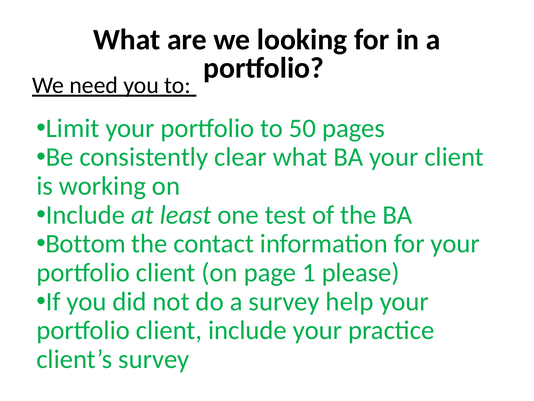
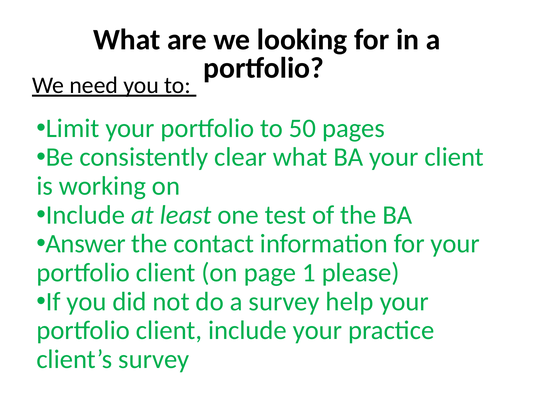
Bottom: Bottom -> Answer (86, 243)
